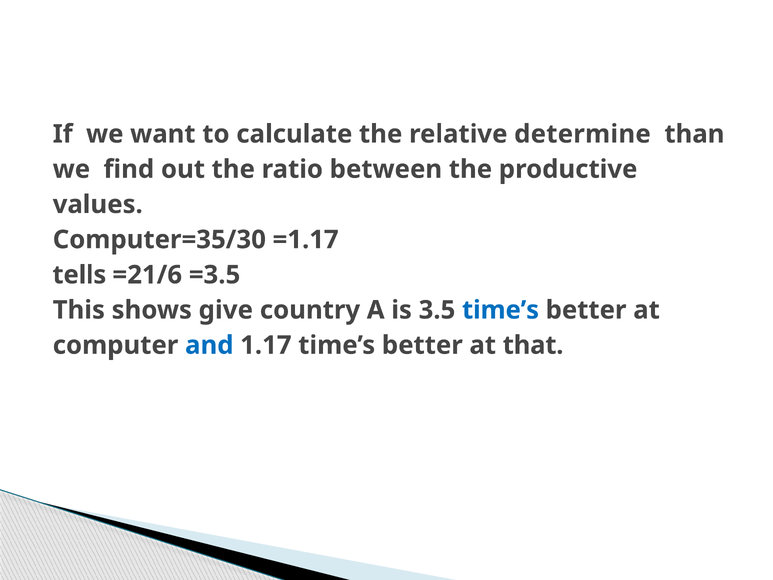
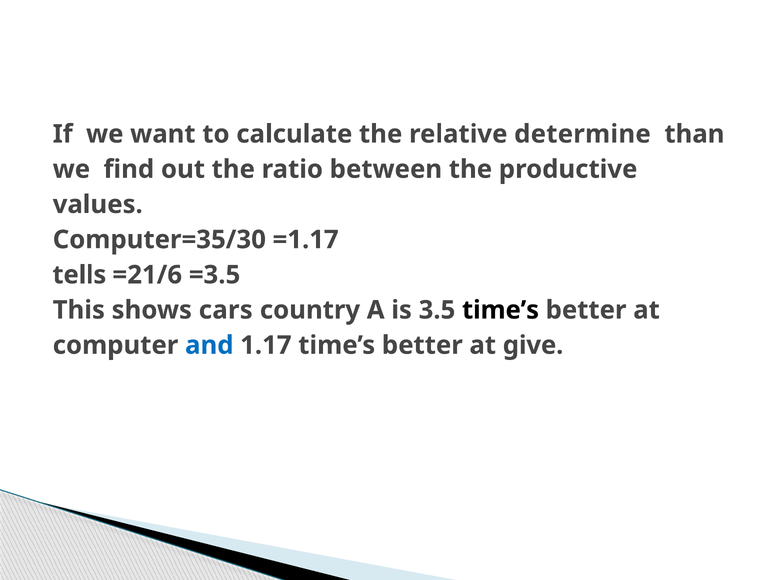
give: give -> cars (226, 310)
time’s colour: blue -> black (501, 310)
that: that -> give (533, 345)
